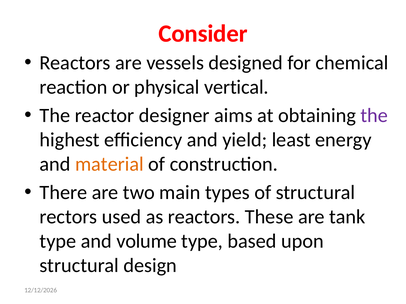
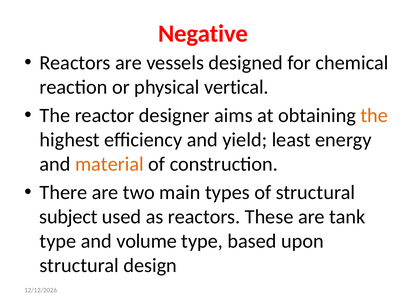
Consider: Consider -> Negative (203, 34)
the colour: purple -> orange (374, 116)
rectors: rectors -> subject (68, 217)
